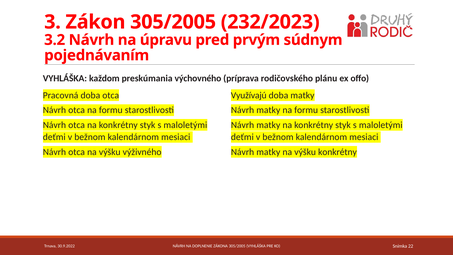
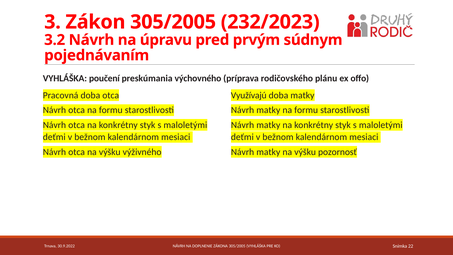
každom: každom -> poučení (104, 78)
výšku konkrétny: konkrétny -> pozornosť (337, 152)
